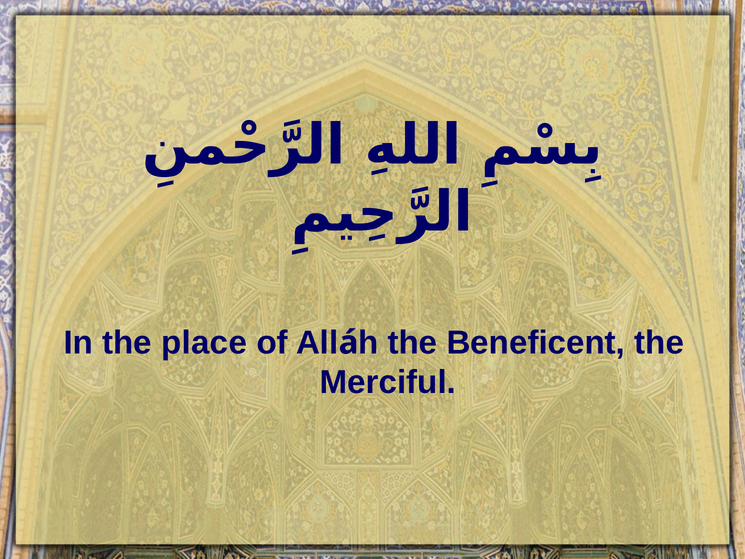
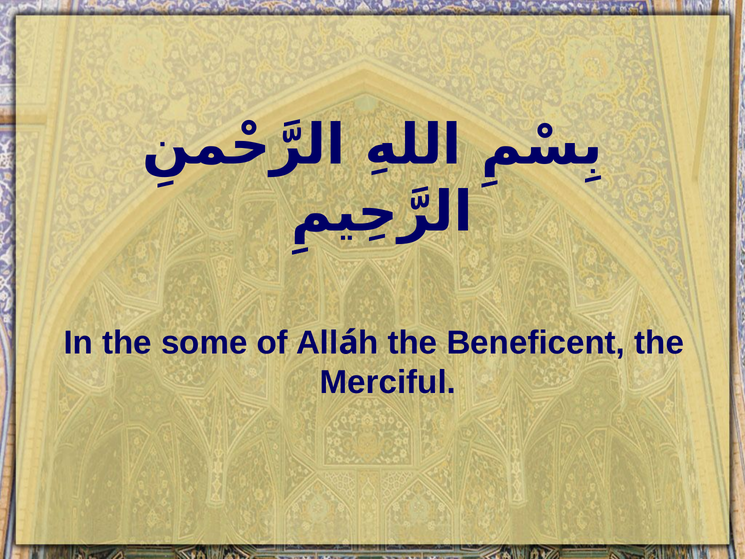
place: place -> some (204, 343)
